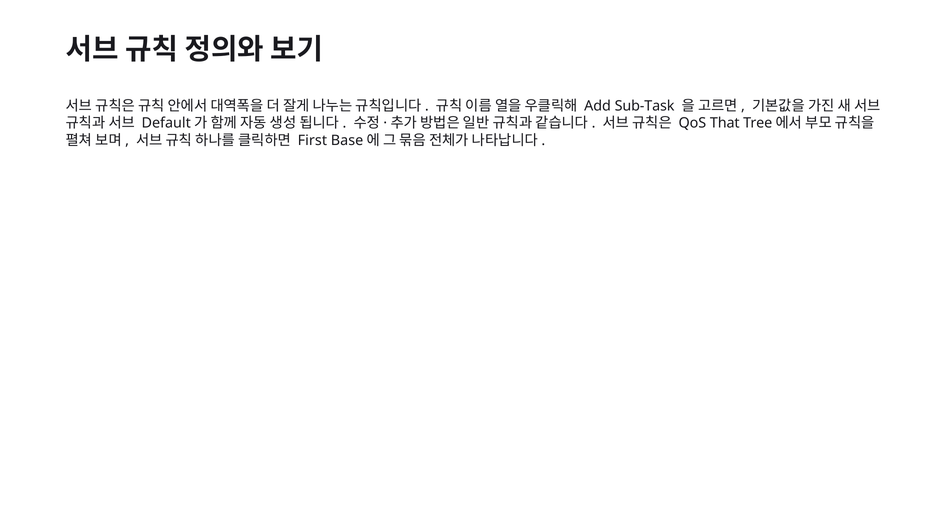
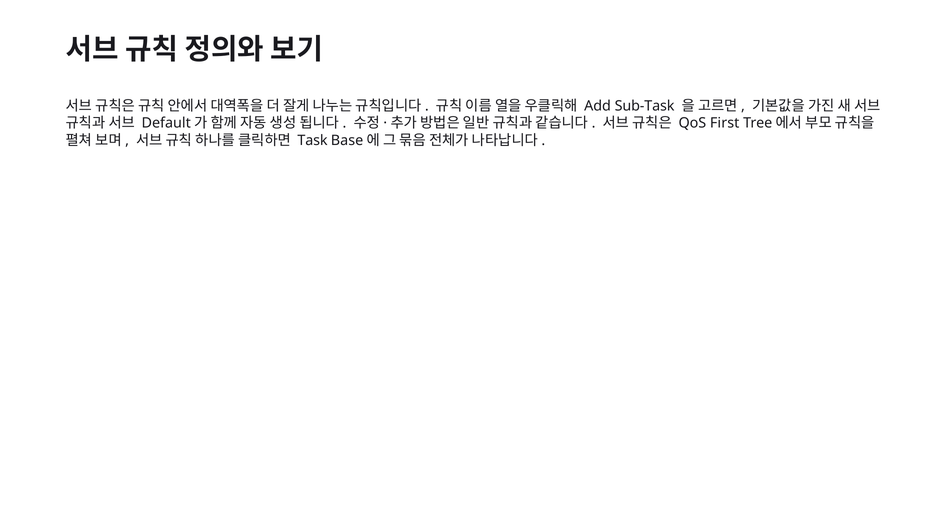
That: That -> First (725, 123)
First: First -> Task (313, 141)
